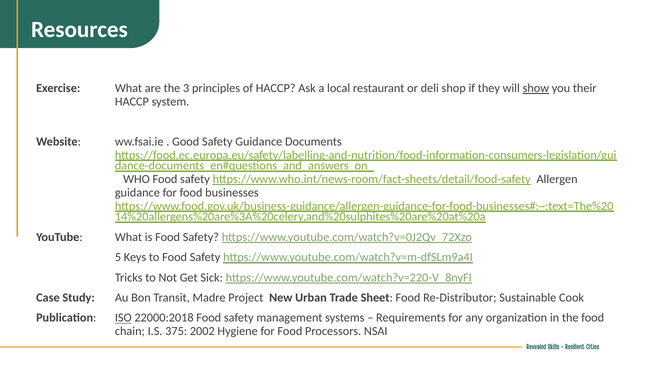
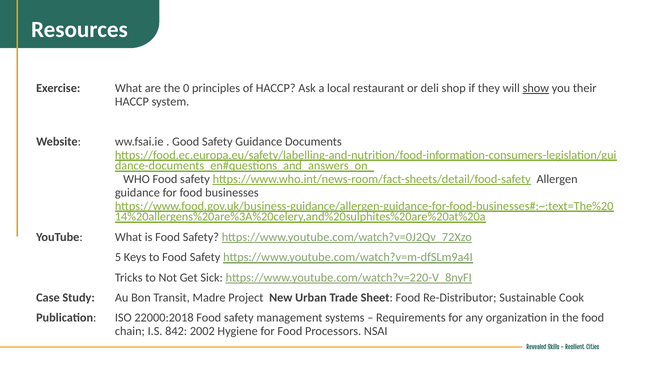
3: 3 -> 0 (186, 88)
ISO underline: present -> none (123, 318)
375: 375 -> 842 (176, 331)
